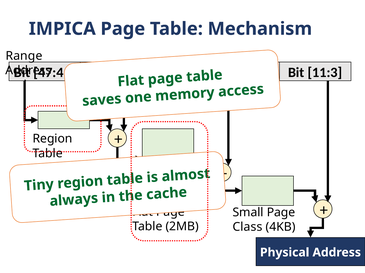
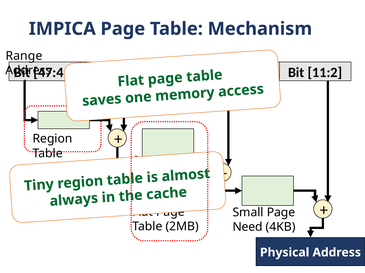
11:3: 11:3 -> 11:2 (325, 73)
Class: Class -> Need (248, 227)
